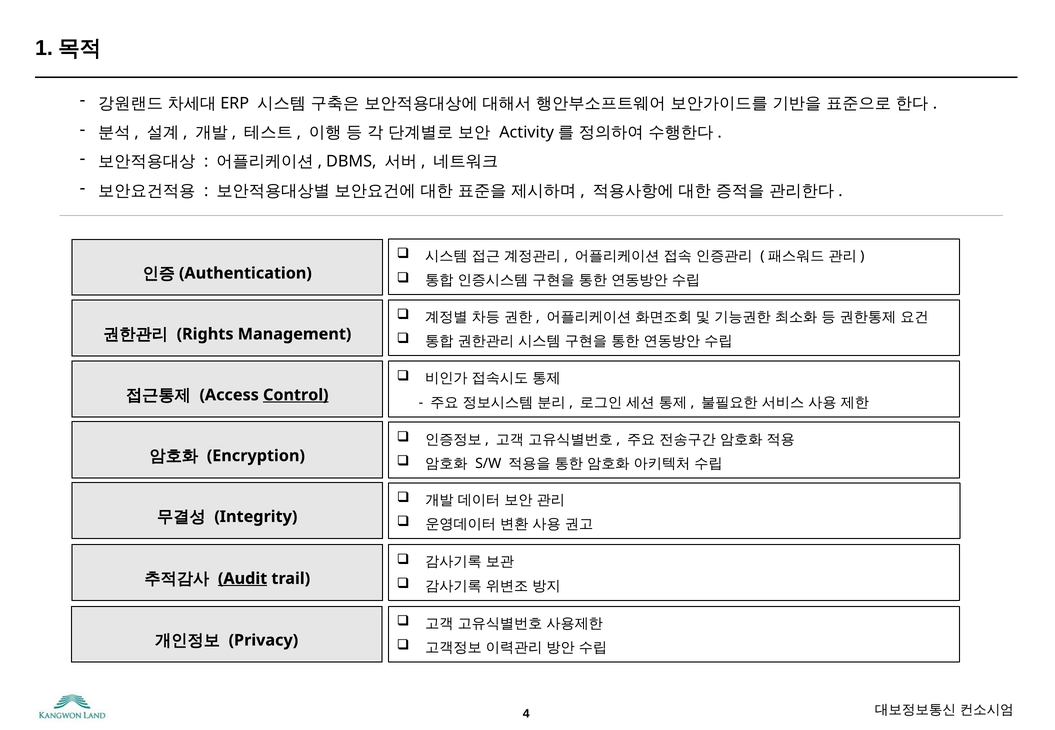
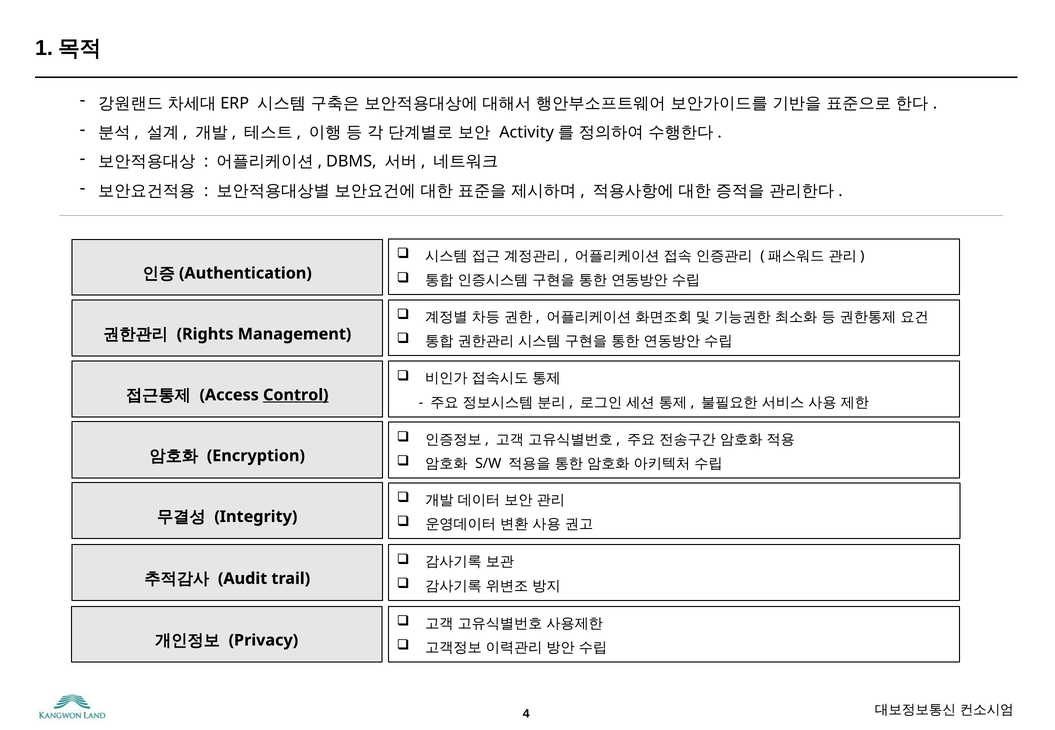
Audit underline: present -> none (243, 579)
